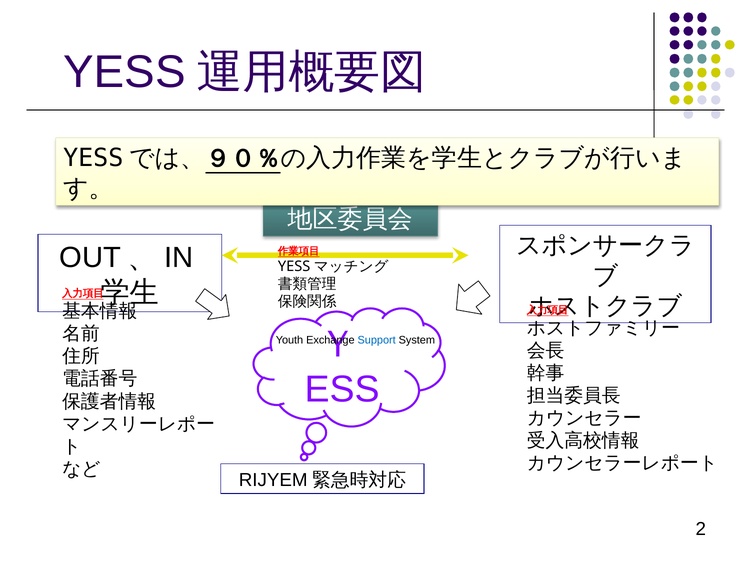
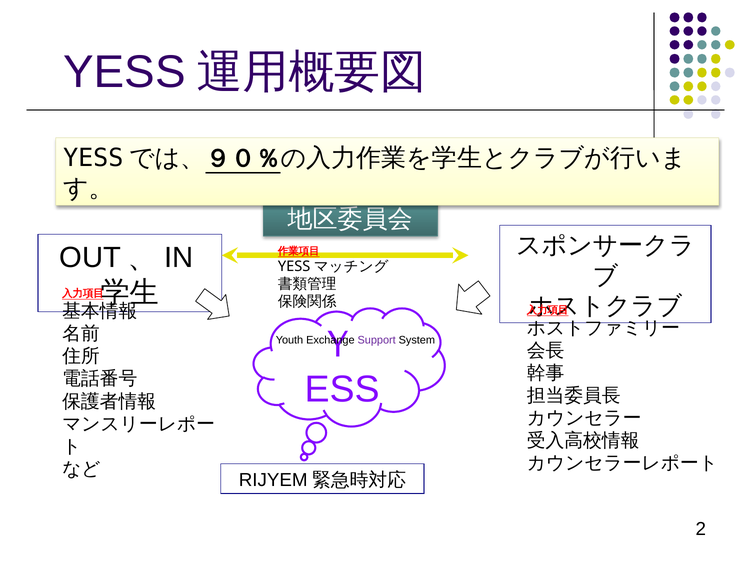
Support colour: blue -> purple (377, 341)
